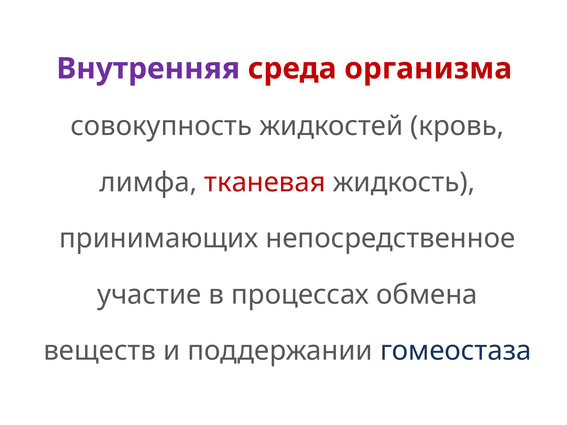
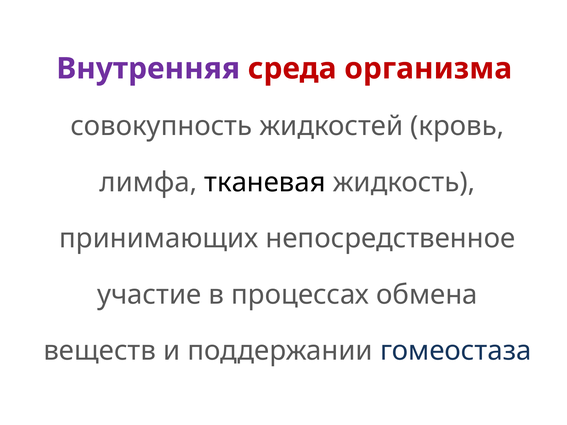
тканевая colour: red -> black (265, 182)
